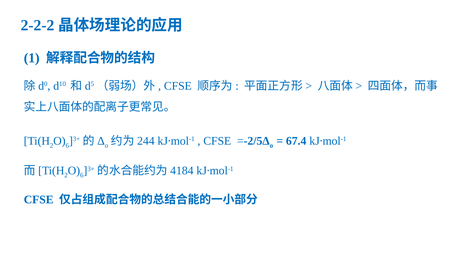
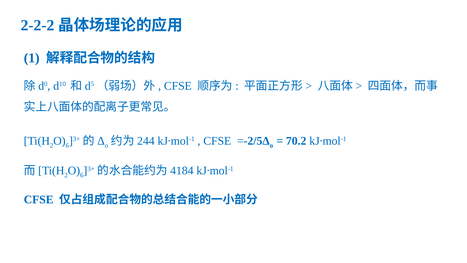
67.4: 67.4 -> 70.2 (296, 141)
